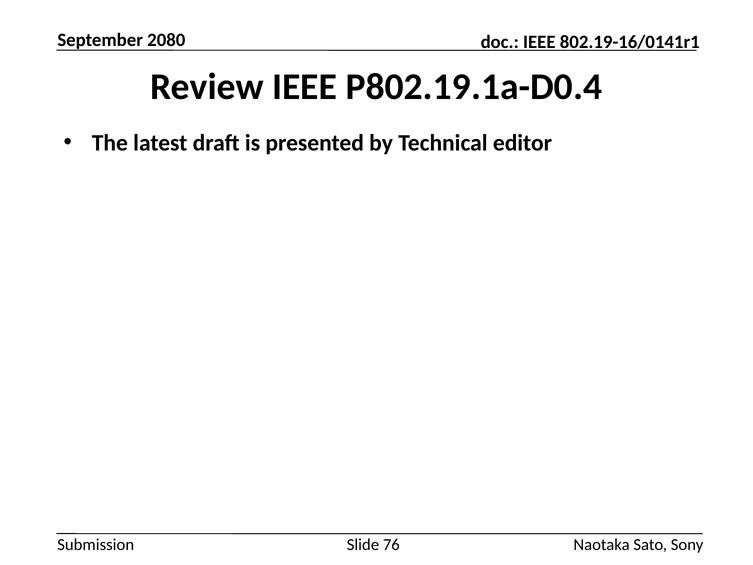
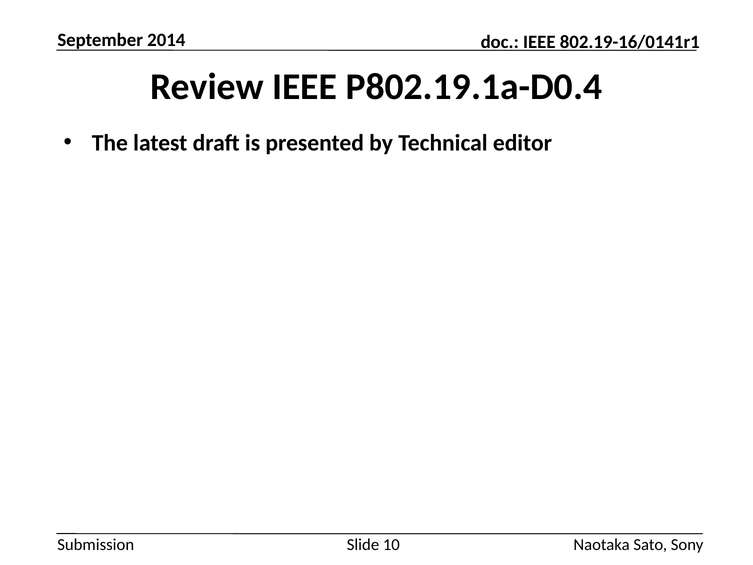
2080: 2080 -> 2014 (166, 40)
76: 76 -> 10 (391, 544)
